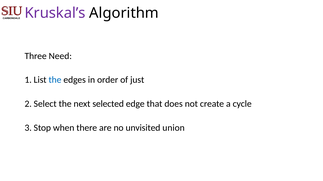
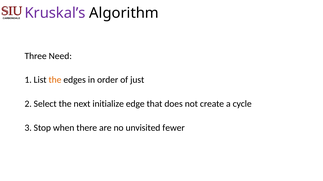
the colour: blue -> orange (55, 80)
selected: selected -> initialize (108, 104)
union: union -> fewer (174, 128)
